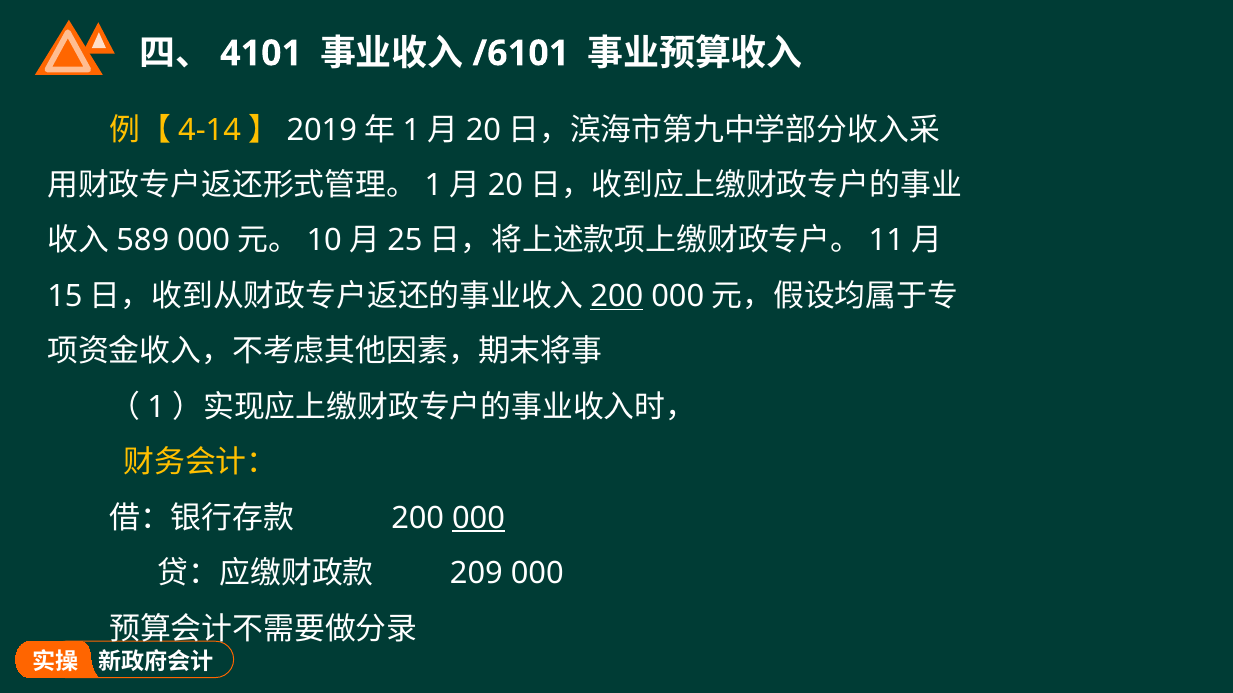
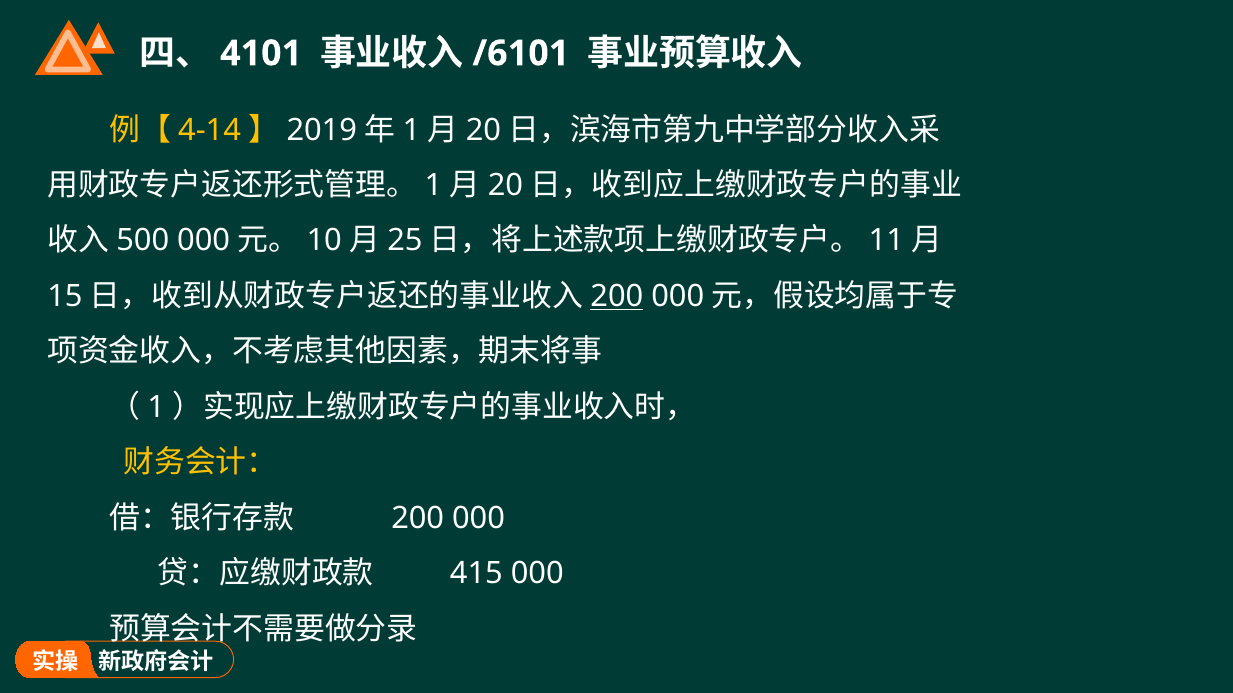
589: 589 -> 500 (143, 241)
000 underline: present -> none (479, 518)
209: 209 -> 415 (476, 574)
